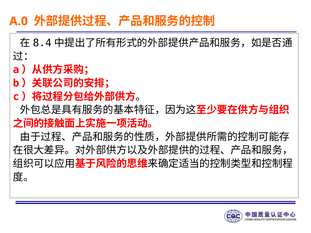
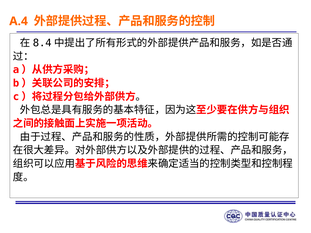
A.0: A.0 -> A.4 (19, 21)
